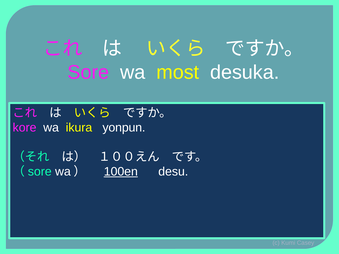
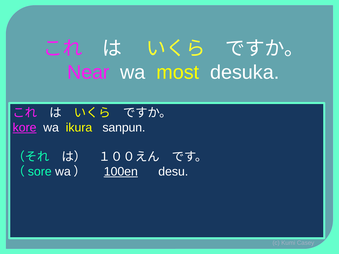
Sore: Sore -> Near (88, 72)
kore underline: none -> present (25, 128)
yonpun: yonpun -> sanpun (124, 128)
